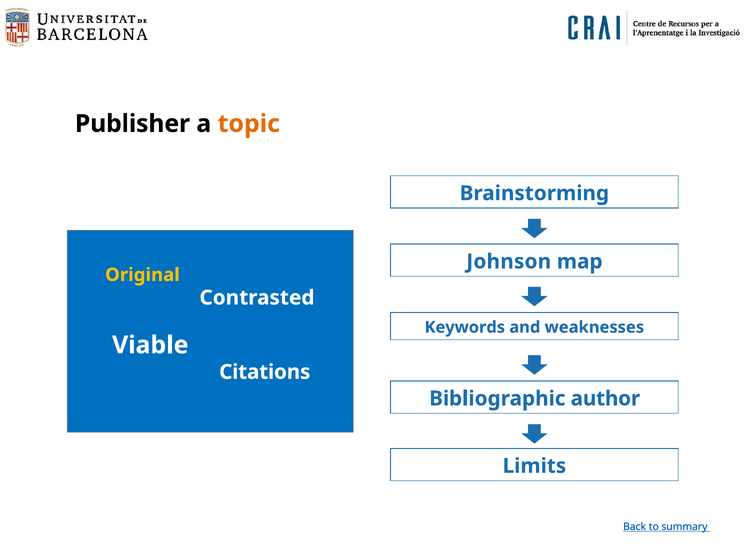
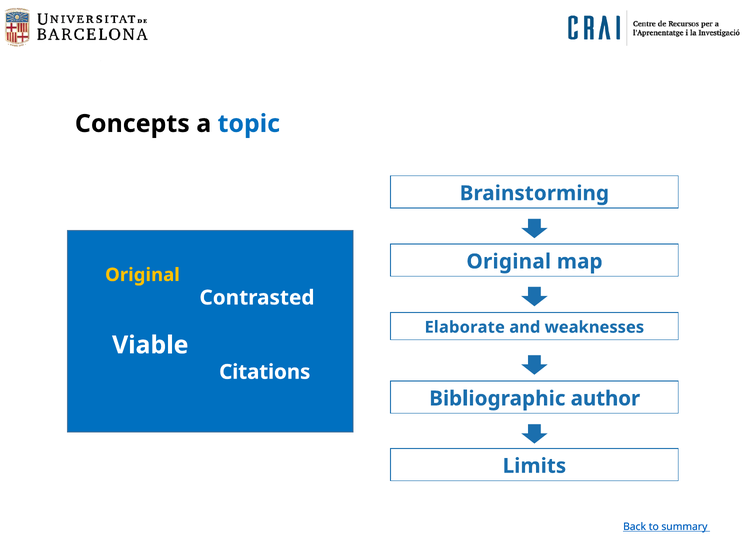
Publisher: Publisher -> Concepts (132, 124)
topic colour: orange -> blue (249, 124)
Johnson: Johnson -> Original (509, 262)
Keywords: Keywords -> Elaborate (465, 328)
